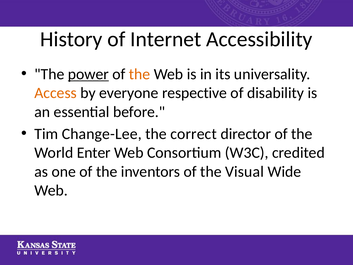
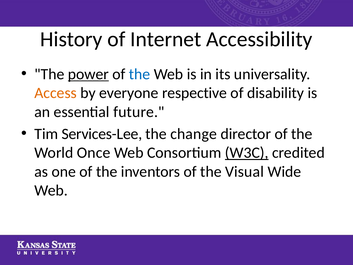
the colour: orange -> blue (140, 74)
before: before -> future (139, 112)
Change-Lee: Change-Lee -> Services-Lee (102, 134)
correct: correct -> change (194, 134)
Enter: Enter -> Once (94, 153)
W3C underline: none -> present (247, 153)
